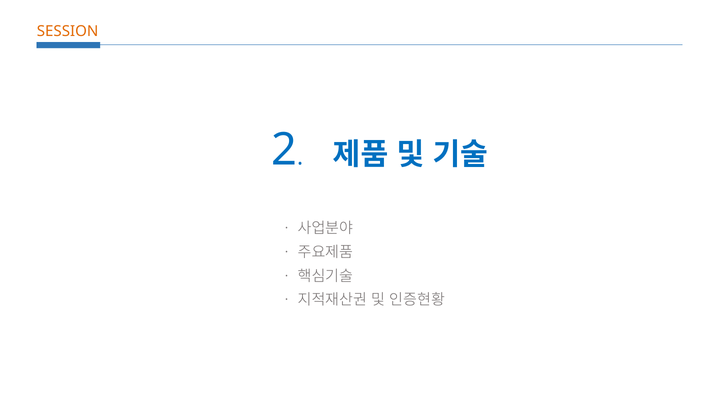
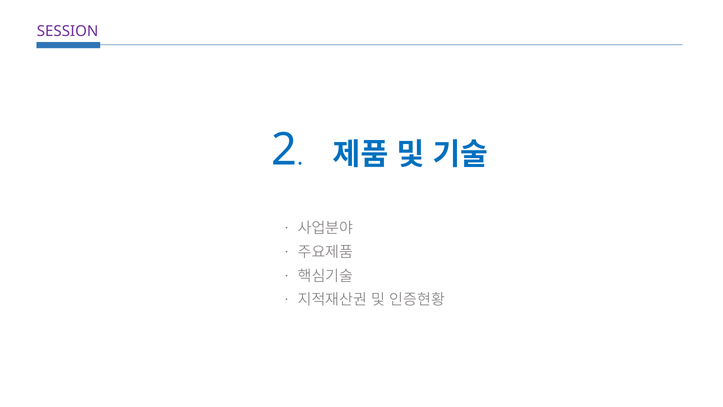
SESSION colour: orange -> purple (68, 31)
